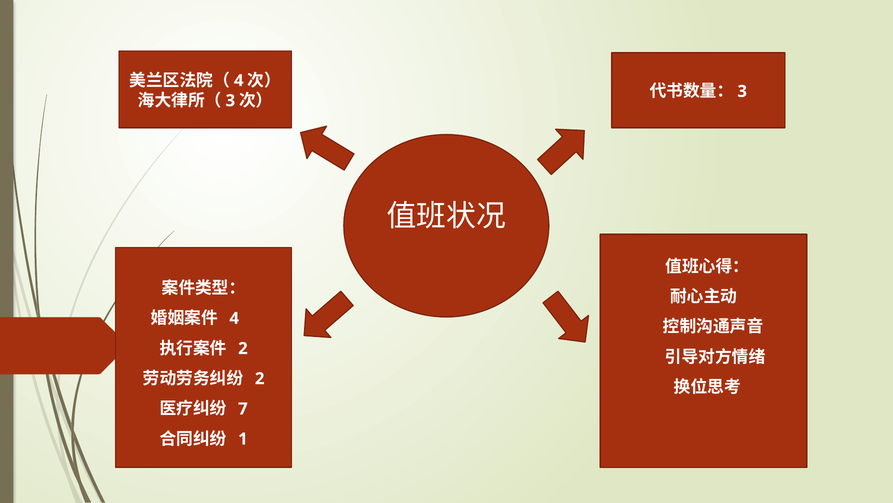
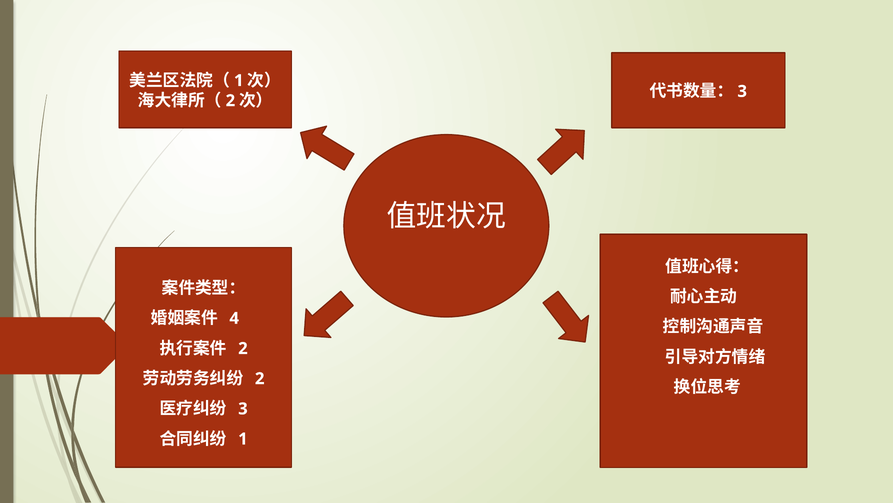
4: 4 -> 1 (239, 80)
3: 3 -> 2 (230, 101)
7: 7 -> 3 (243, 408)
